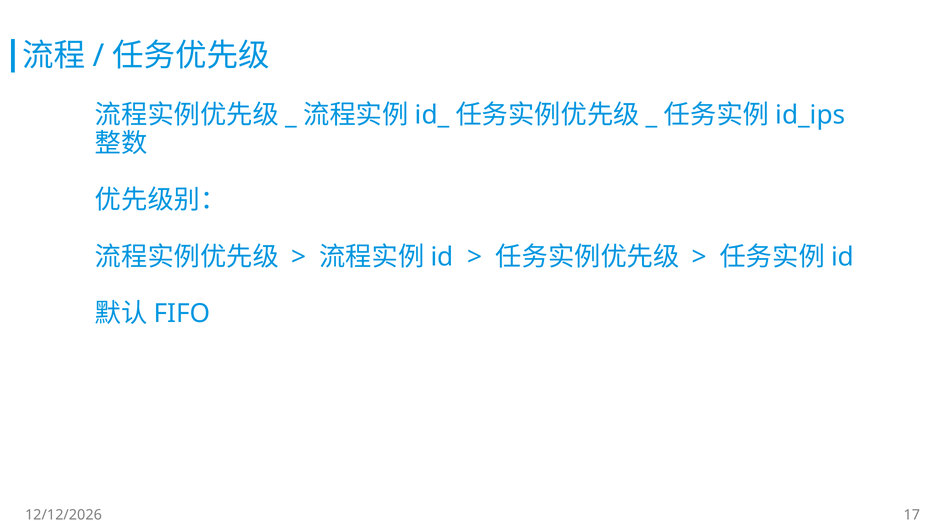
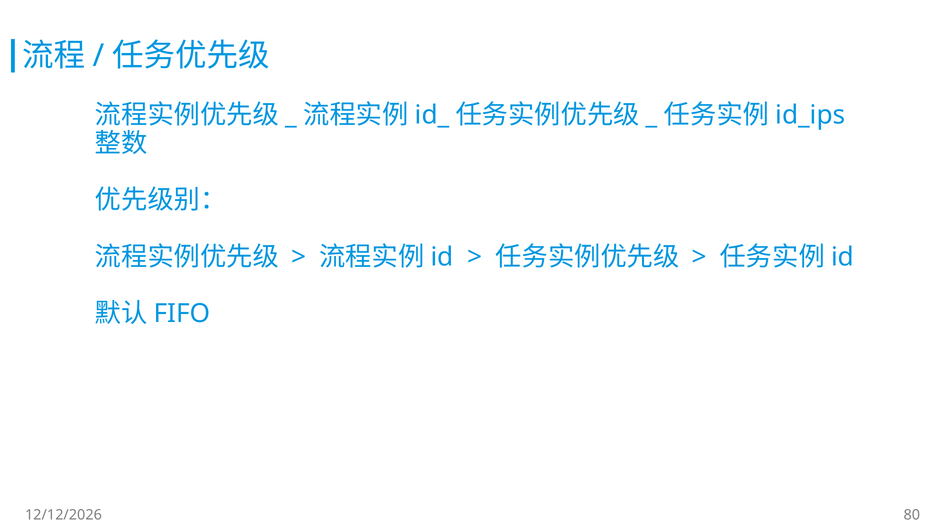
17: 17 -> 80 (912, 515)
